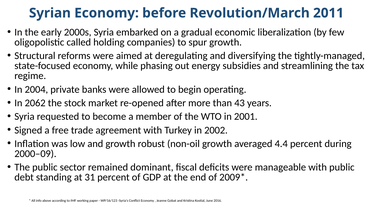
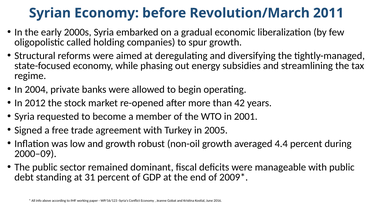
2062: 2062 -> 2012 (35, 103)
43: 43 -> 42 (240, 103)
2002: 2002 -> 2005 (216, 130)
